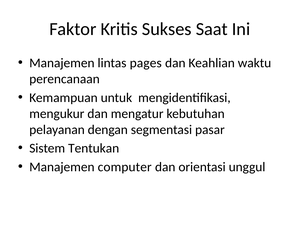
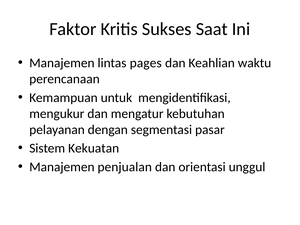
Tentukan: Tentukan -> Kekuatan (94, 148)
computer: computer -> penjualan (125, 167)
